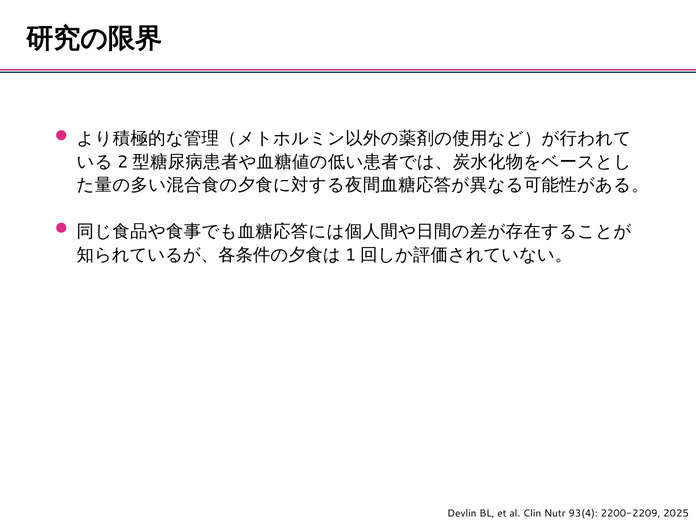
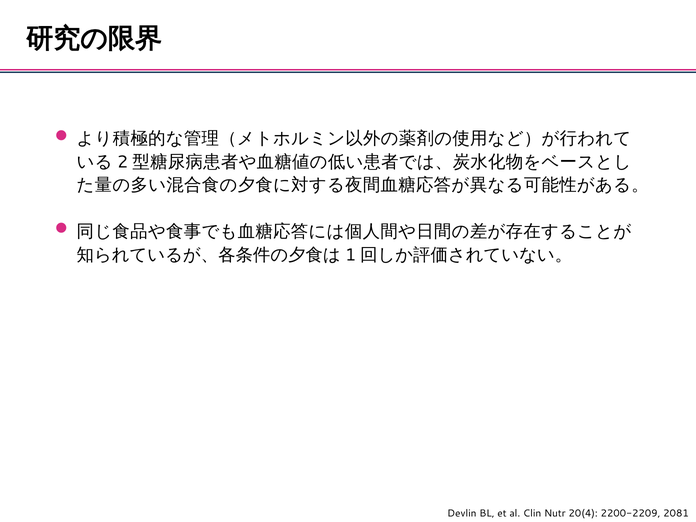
93(4: 93(4 -> 20(4 (583, 513)
2025: 2025 -> 2081 (676, 513)
